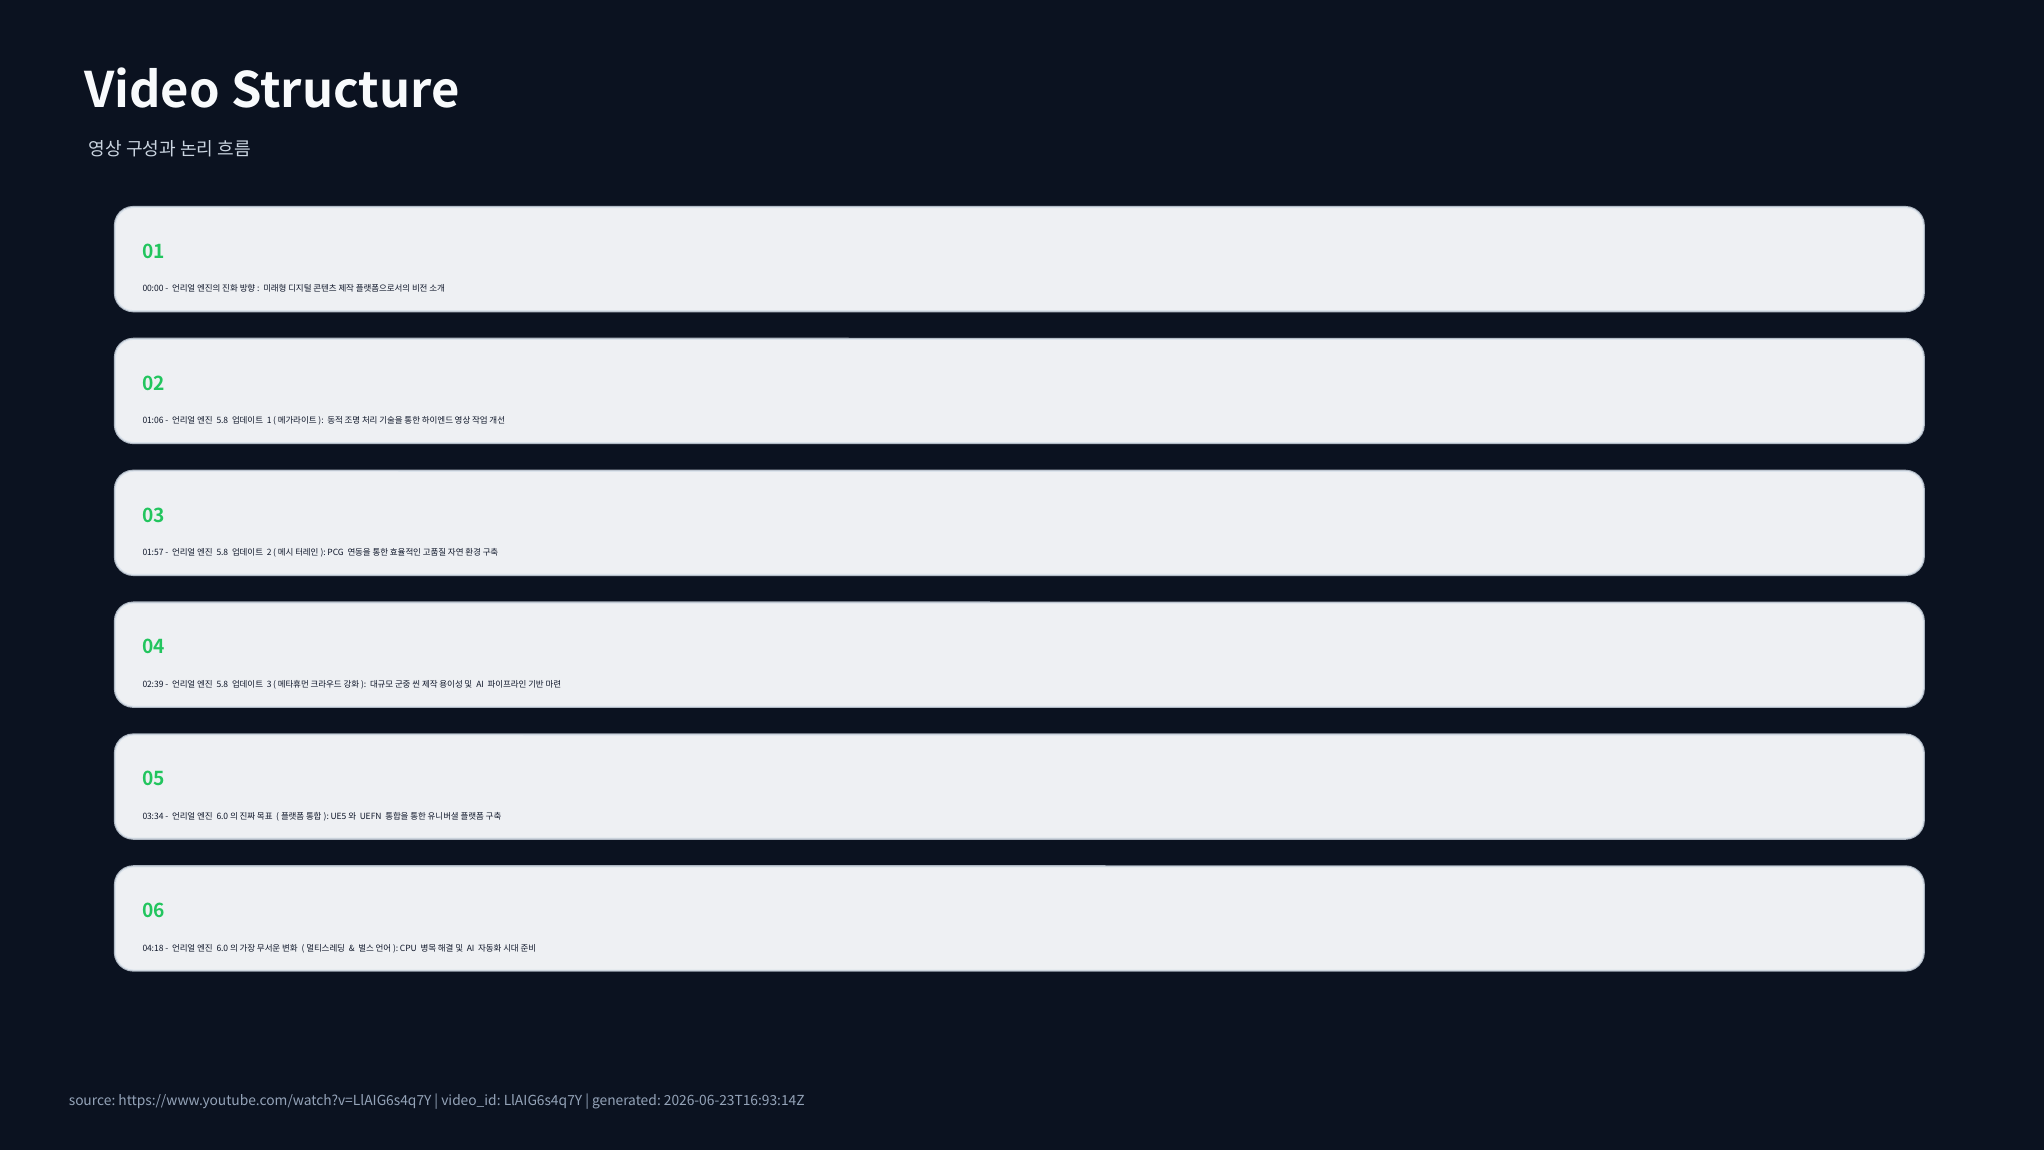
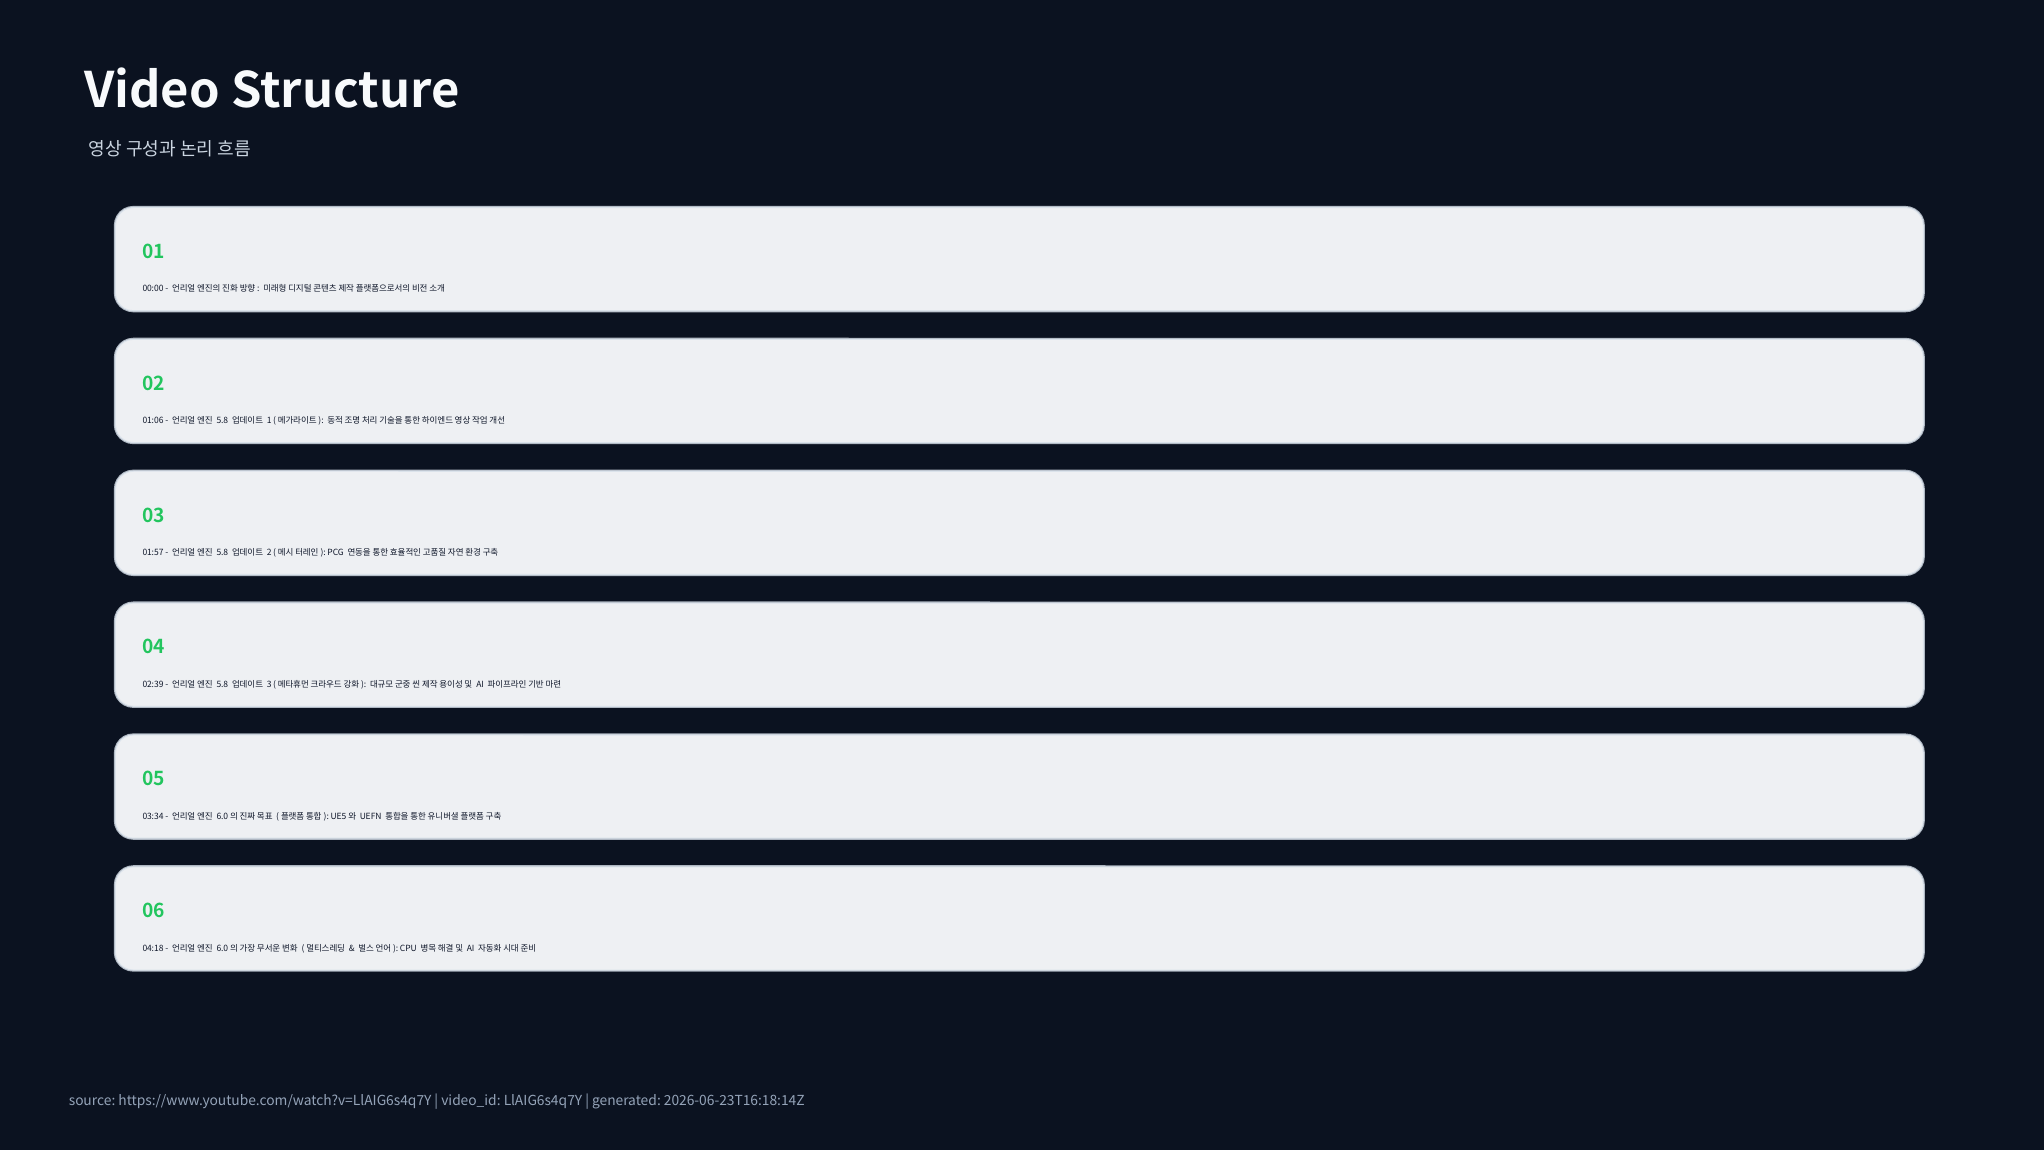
2026-06-23T16:93:14Z: 2026-06-23T16:93:14Z -> 2026-06-23T16:18:14Z (734, 1101)
